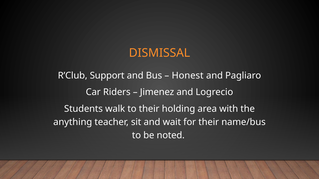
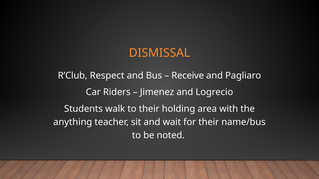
Support: Support -> Respect (107, 76)
Honest: Honest -> Receive (188, 76)
